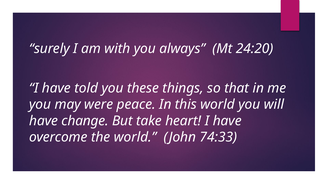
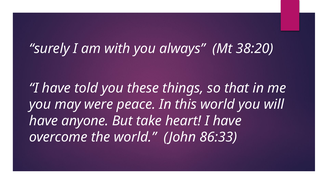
24:20: 24:20 -> 38:20 (255, 49)
change: change -> anyone (85, 121)
74:33: 74:33 -> 86:33 (218, 137)
